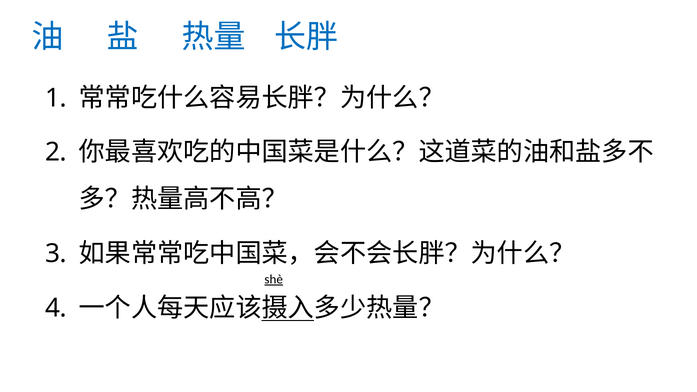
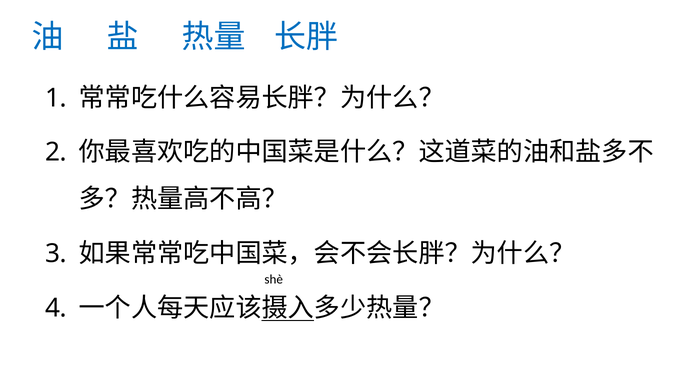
shè underline: present -> none (274, 279)
